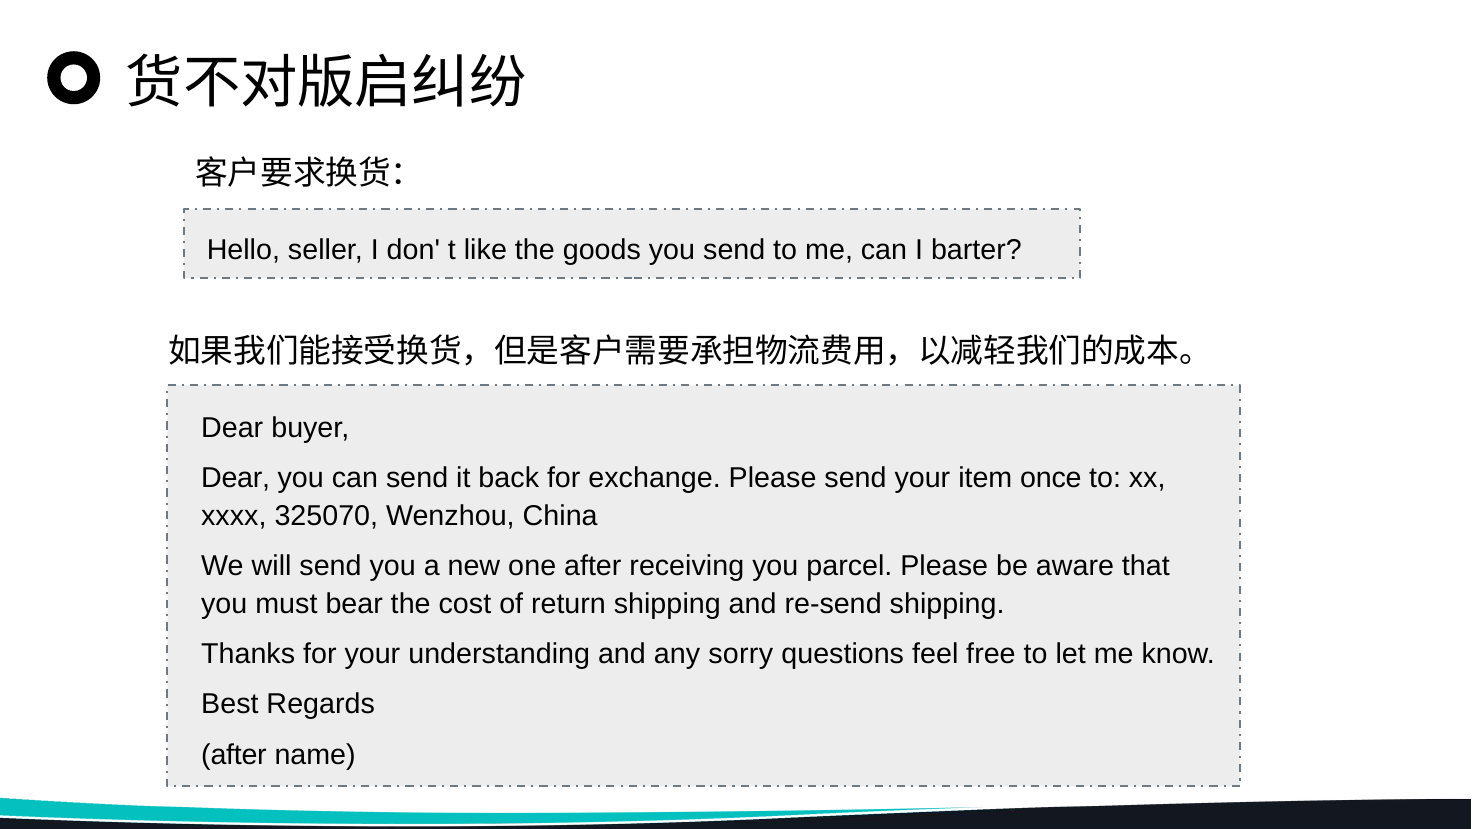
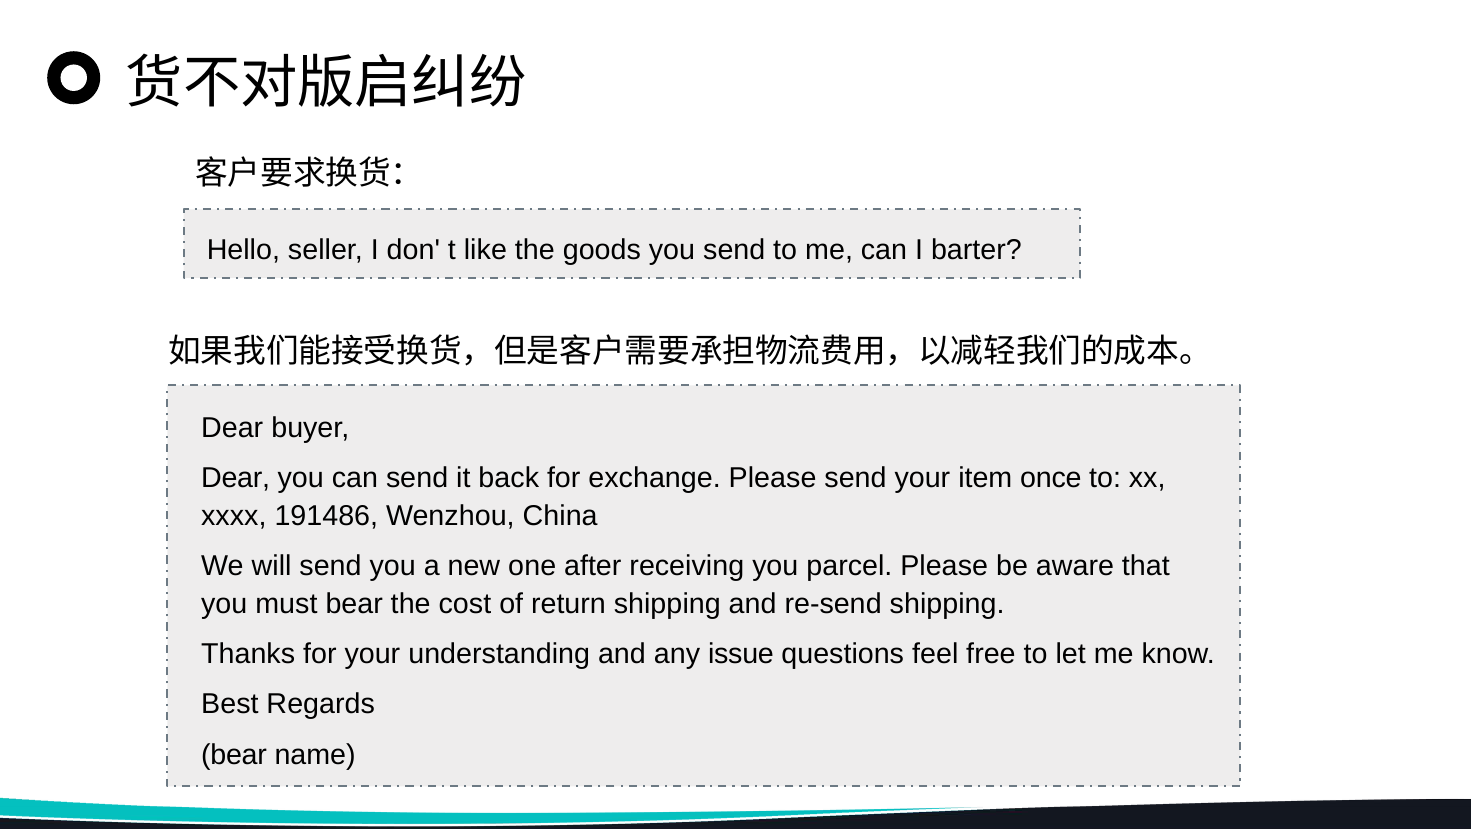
325070: 325070 -> 191486 (326, 516)
sorry: sorry -> issue (741, 654)
after: after -> bear (234, 754)
